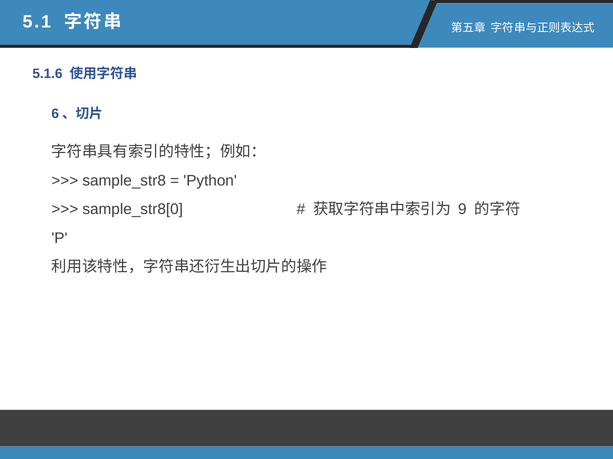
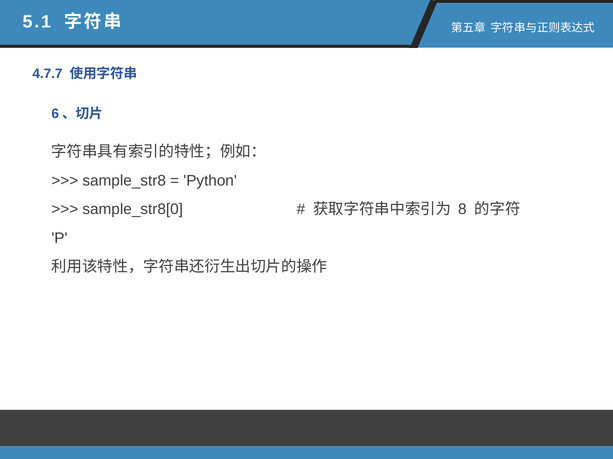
5.1.6: 5.1.6 -> 4.7.7 (47, 74)
9: 9 -> 8 (462, 210)
